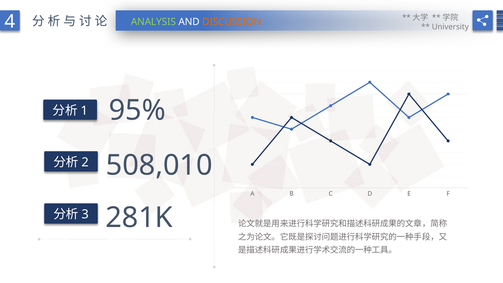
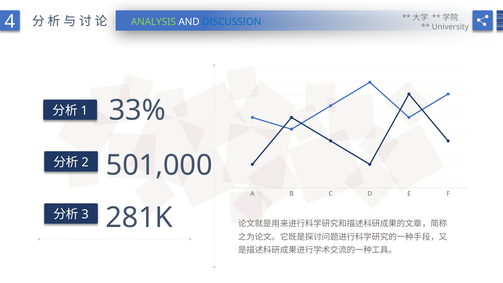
DISCUSSION colour: orange -> blue (232, 22)
95%: 95% -> 33% (137, 110)
508,010: 508,010 -> 501,000 (159, 165)
